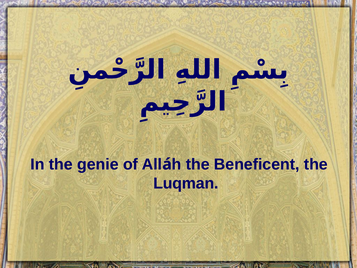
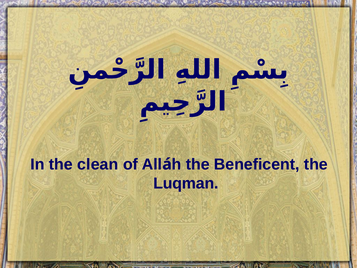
genie: genie -> clean (98, 164)
